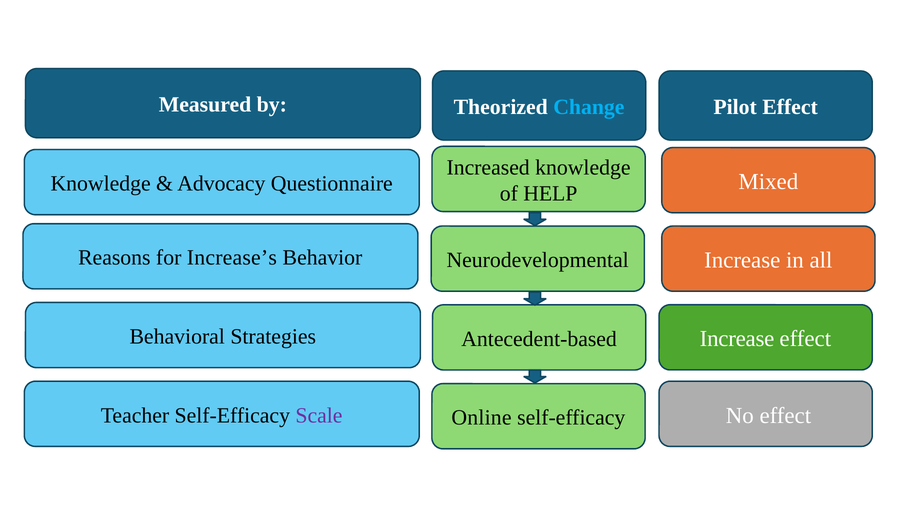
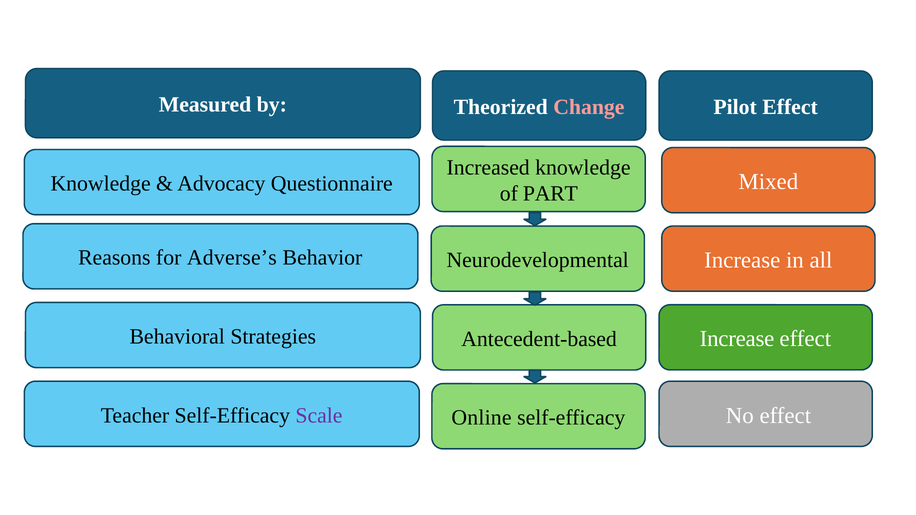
Change colour: light blue -> pink (589, 107)
HELP: HELP -> PART (550, 194)
Increase’s: Increase’s -> Adverse’s (232, 258)
